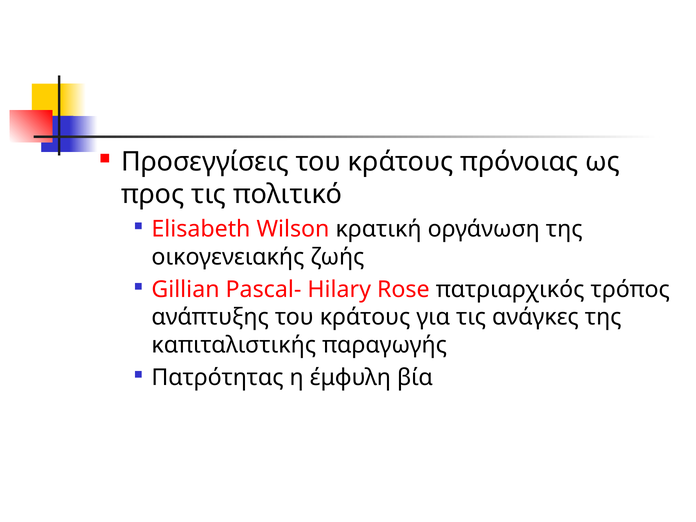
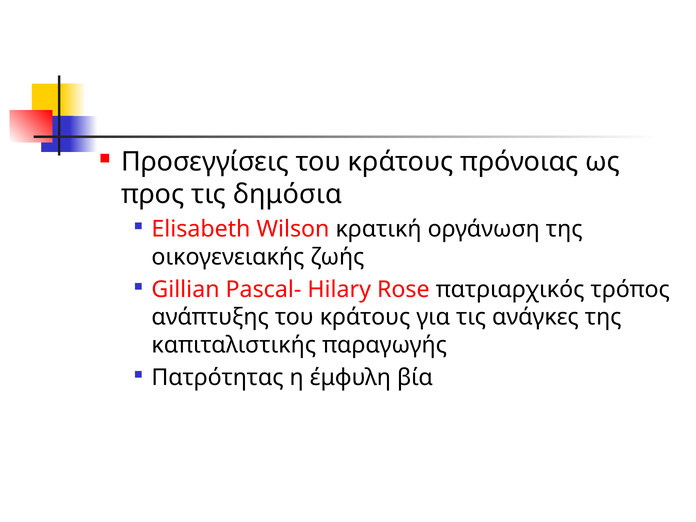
πολιτικό: πολιτικό -> δημόσια (288, 195)
